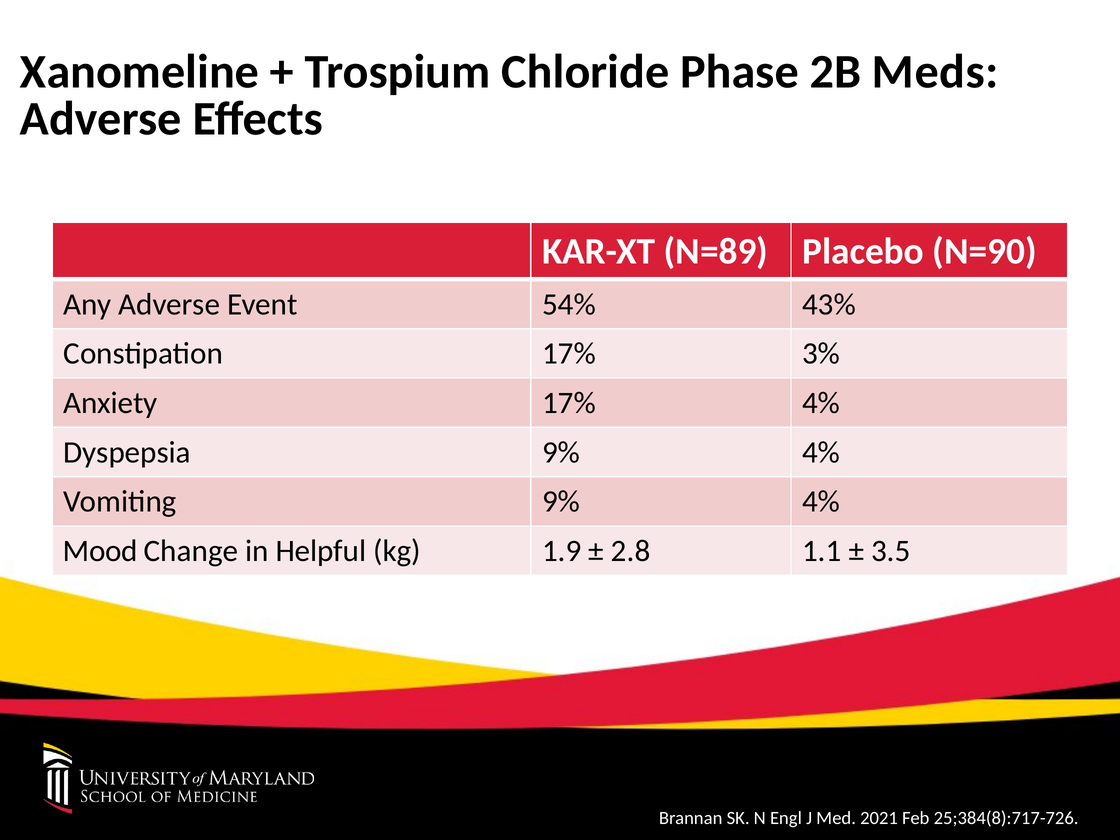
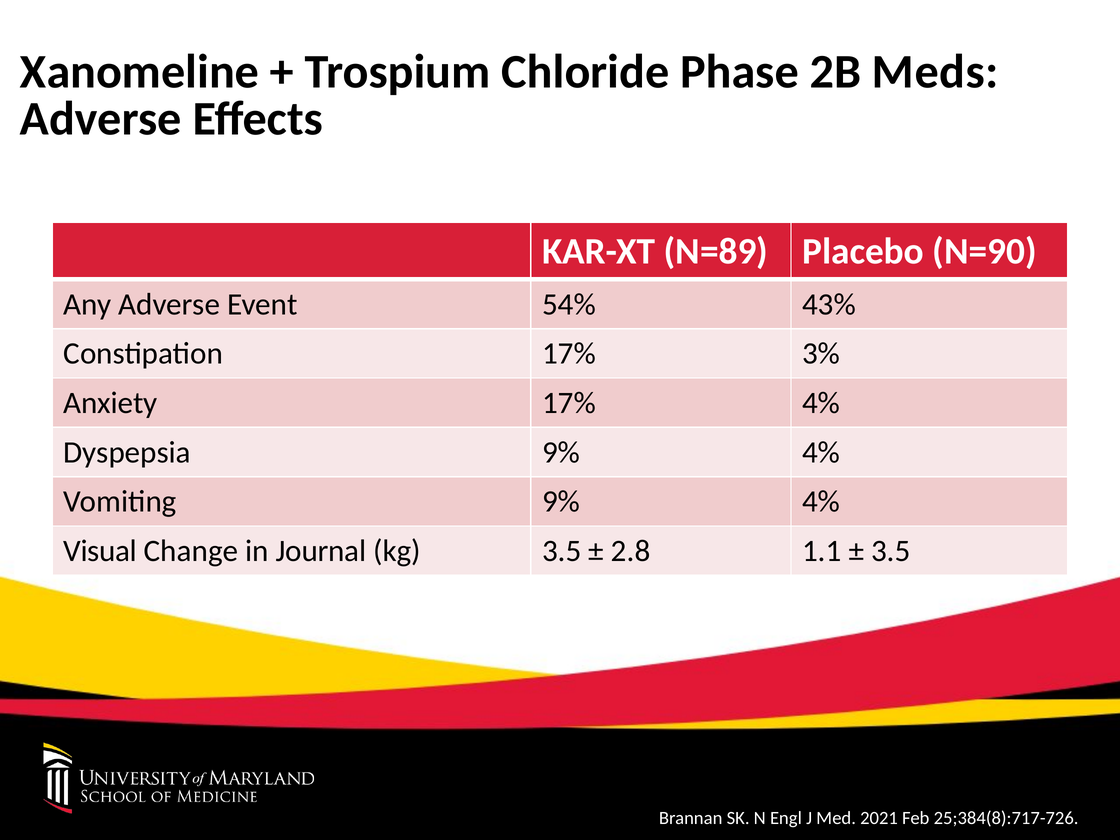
Mood: Mood -> Visual (100, 551)
Helpful: Helpful -> Journal (321, 551)
kg 1.9: 1.9 -> 3.5 (562, 551)
